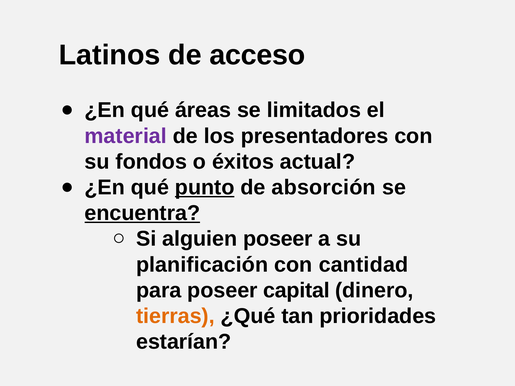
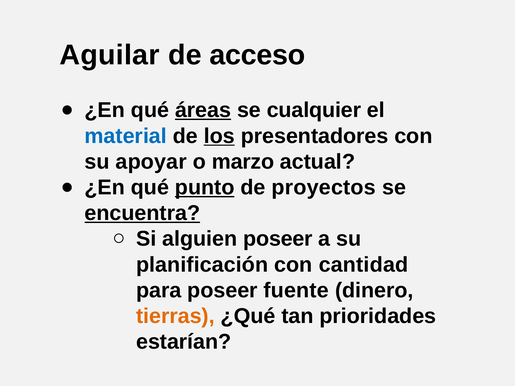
Latinos: Latinos -> Aguilar (109, 55)
áreas underline: none -> present (203, 110)
limitados: limitados -> cualquier (314, 110)
material colour: purple -> blue (126, 136)
los underline: none -> present (219, 136)
fondos: fondos -> apoyar (151, 162)
éxitos: éxitos -> marzo (243, 162)
absorción: absorción -> proyectos (324, 188)
capital: capital -> fuente (296, 291)
